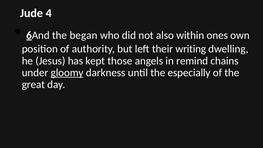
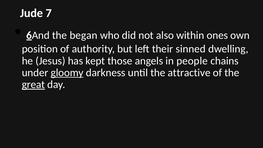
4: 4 -> 7 (49, 13)
writing: writing -> sinned (191, 49)
remind: remind -> people (192, 61)
especially: especially -> attractive (189, 73)
great underline: none -> present (33, 84)
